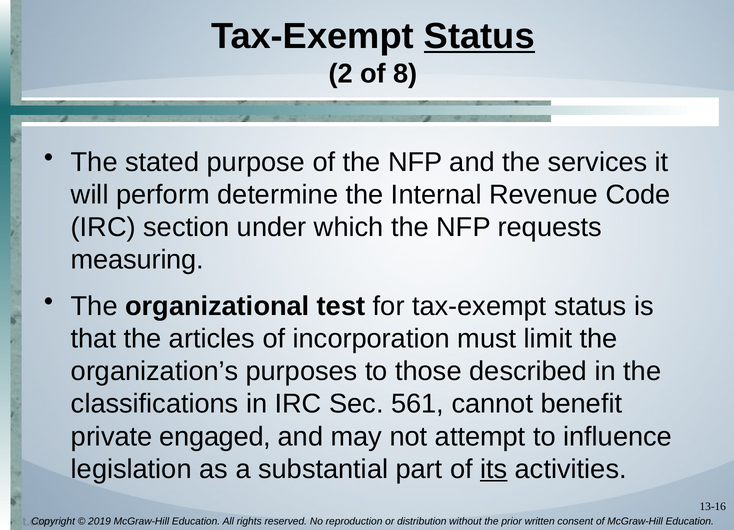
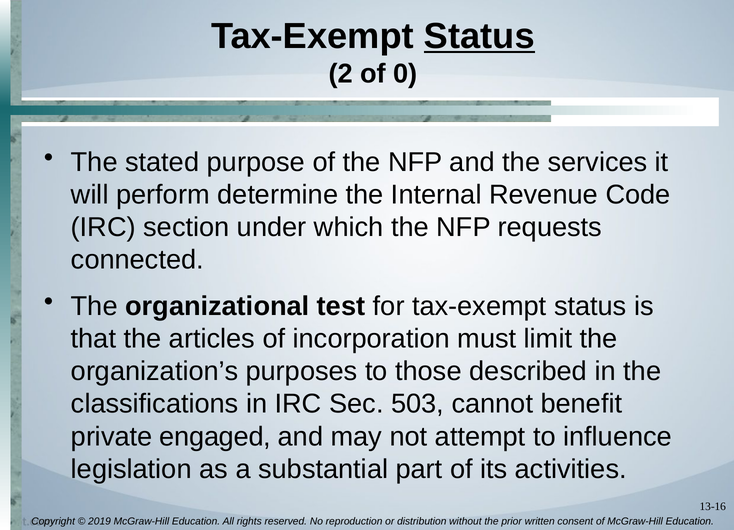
8: 8 -> 0 (405, 74)
measuring: measuring -> connected (137, 260)
561: 561 -> 503 (418, 404)
its underline: present -> none (494, 469)
